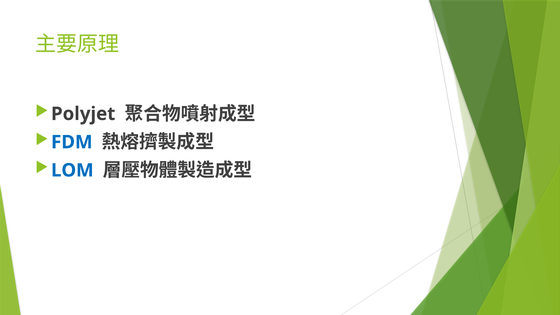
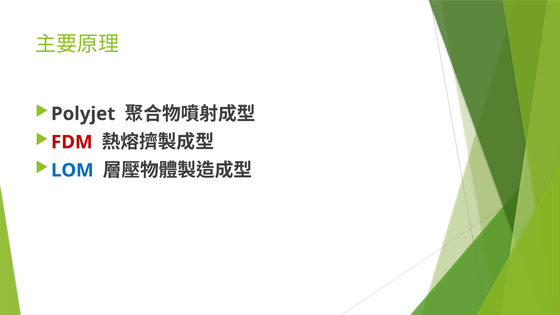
FDM colour: blue -> red (72, 142)
